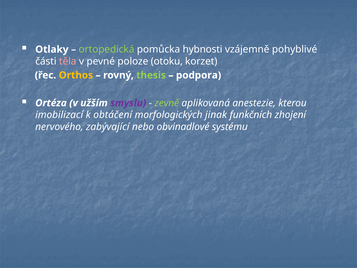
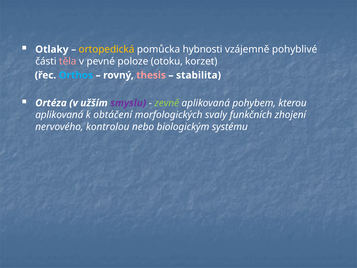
ortopedická colour: light green -> yellow (106, 49)
Orthos colour: yellow -> light blue (76, 75)
thesis colour: light green -> pink (151, 75)
podpora: podpora -> stabilita (199, 75)
anestezie: anestezie -> pohybem (254, 103)
imobilizací: imobilizací -> aplikovaná (59, 115)
jinak: jinak -> svaly (216, 115)
zabývající: zabývající -> kontrolou (108, 127)
obvinadlové: obvinadlové -> biologickým (183, 127)
